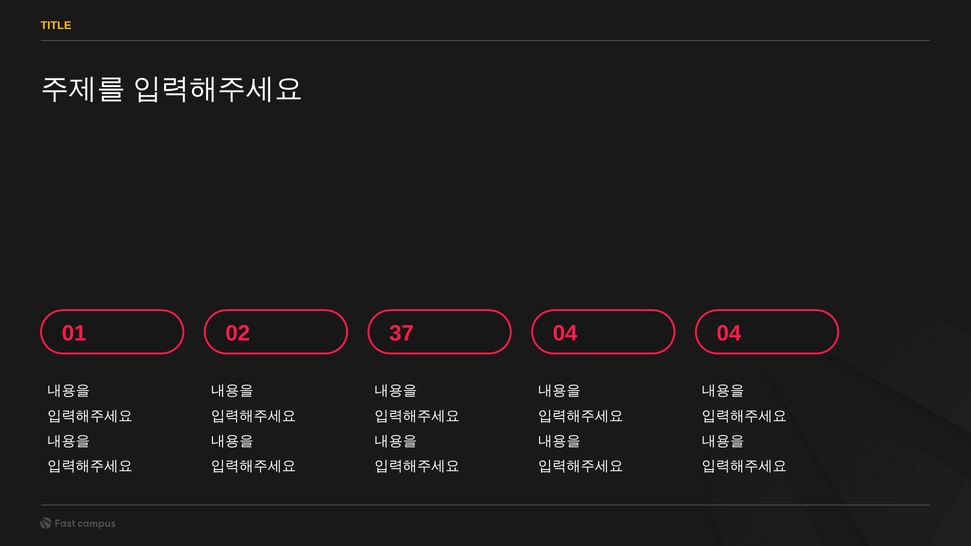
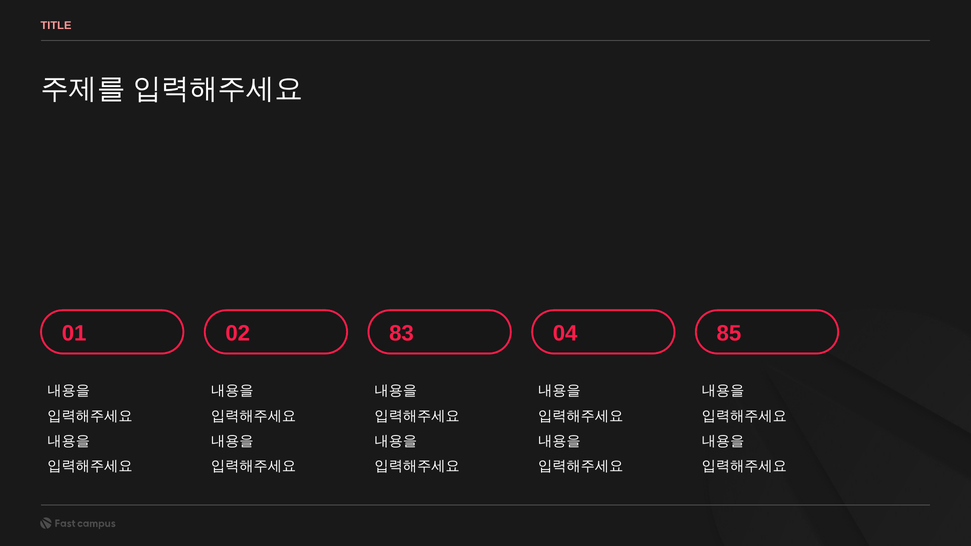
TITLE colour: yellow -> pink (56, 26)
37: 37 -> 83 (402, 333)
04 04: 04 -> 85 (729, 333)
